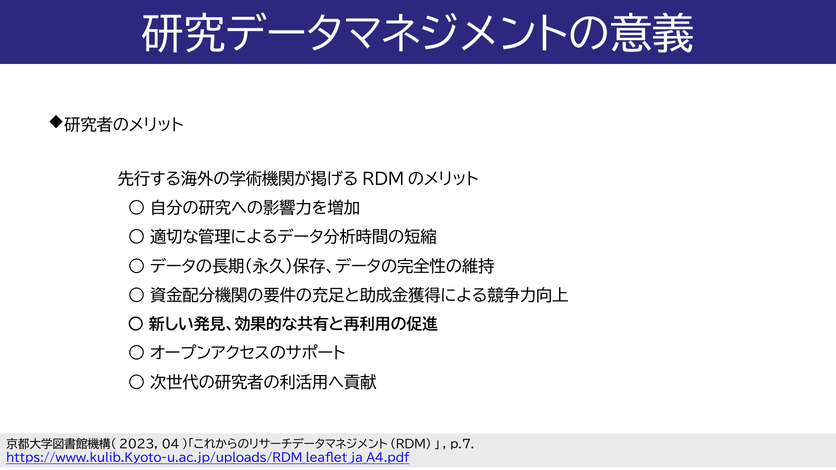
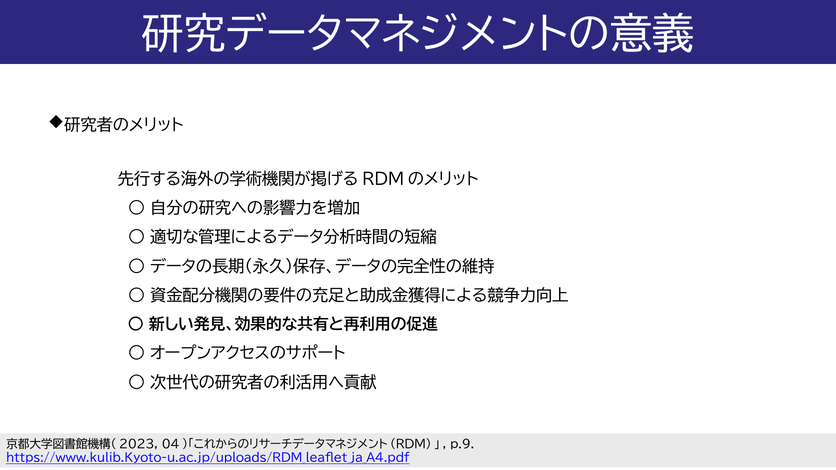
p.7: p.7 -> p.9 (462, 444)
